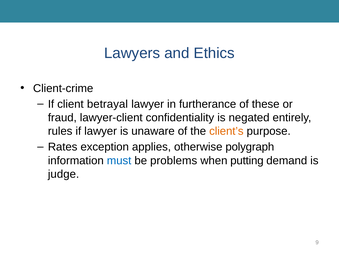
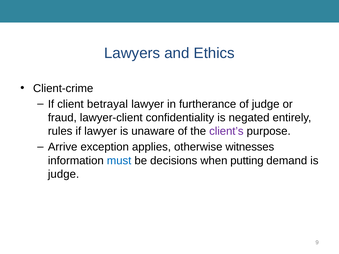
of these: these -> judge (266, 104)
client’s colour: orange -> purple (226, 131)
Rates: Rates -> Arrive (63, 147)
polygraph: polygraph -> witnesses (250, 147)
problems: problems -> decisions (174, 161)
